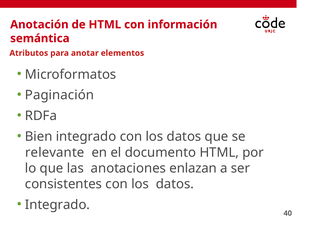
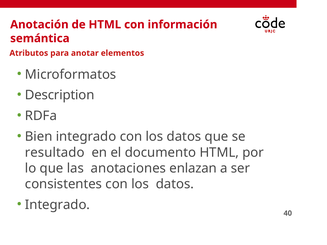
Paginación: Paginación -> Description (60, 95)
relevante: relevante -> resultado (55, 153)
